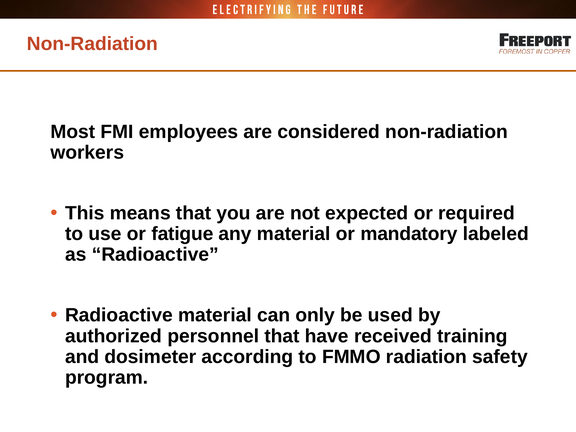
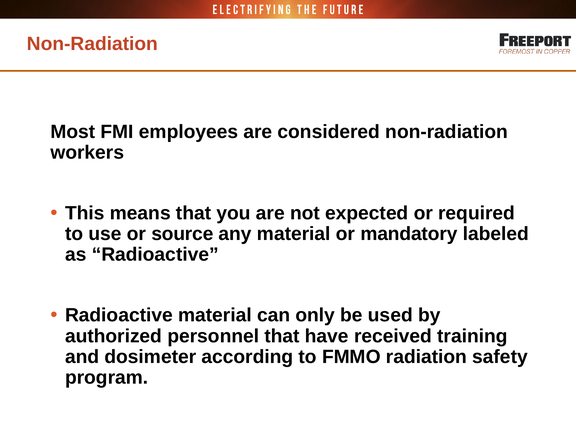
fatigue: fatigue -> source (182, 234)
